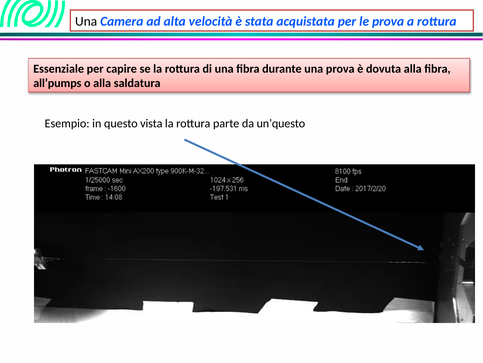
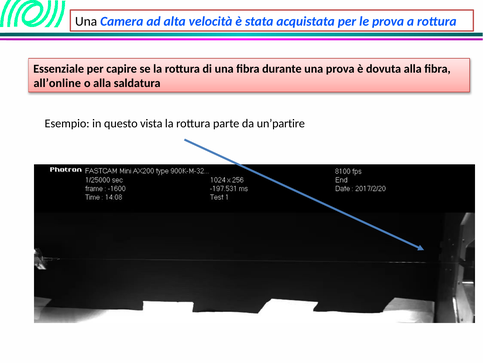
all’pumps: all’pumps -> all’online (57, 83)
un’questo: un’questo -> un’partire (281, 123)
